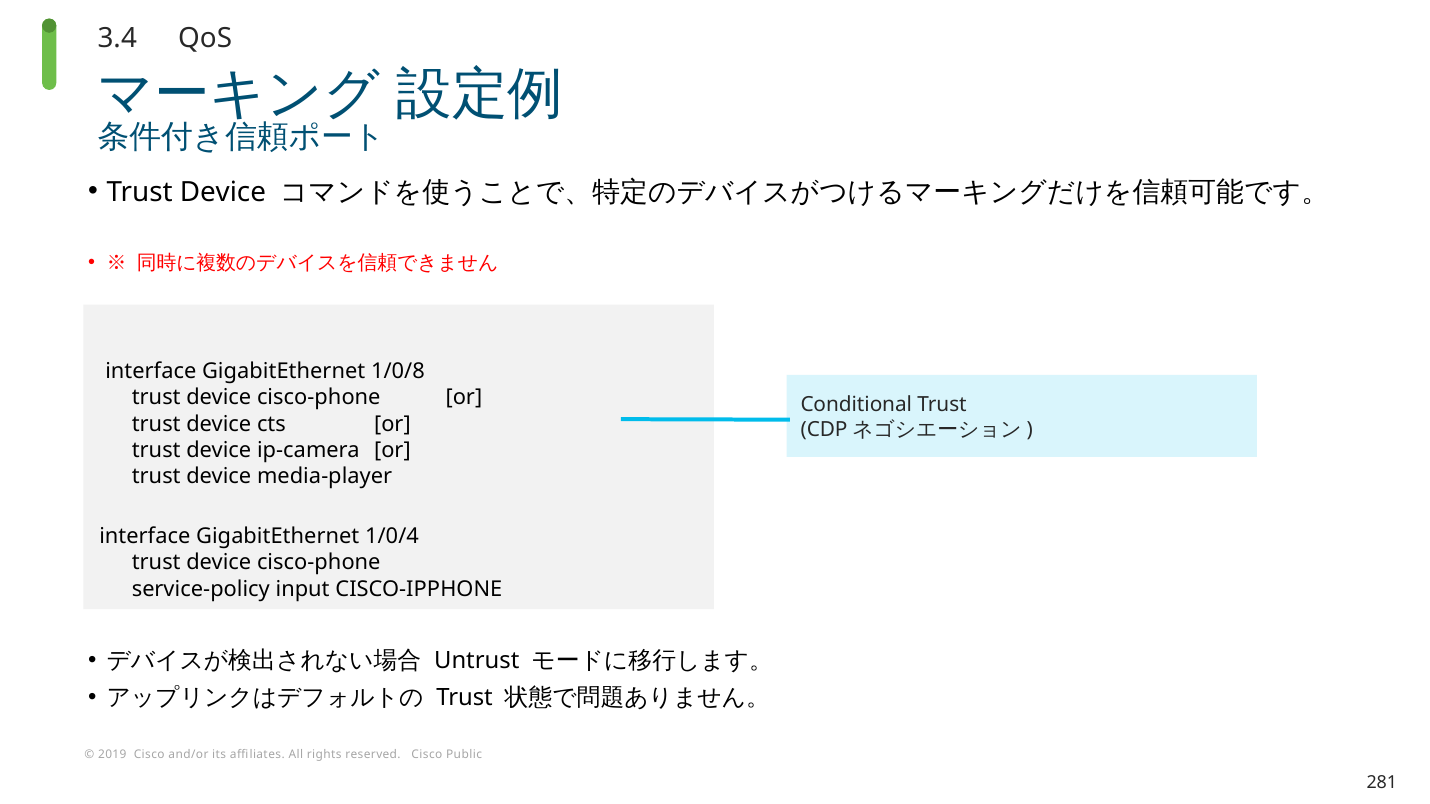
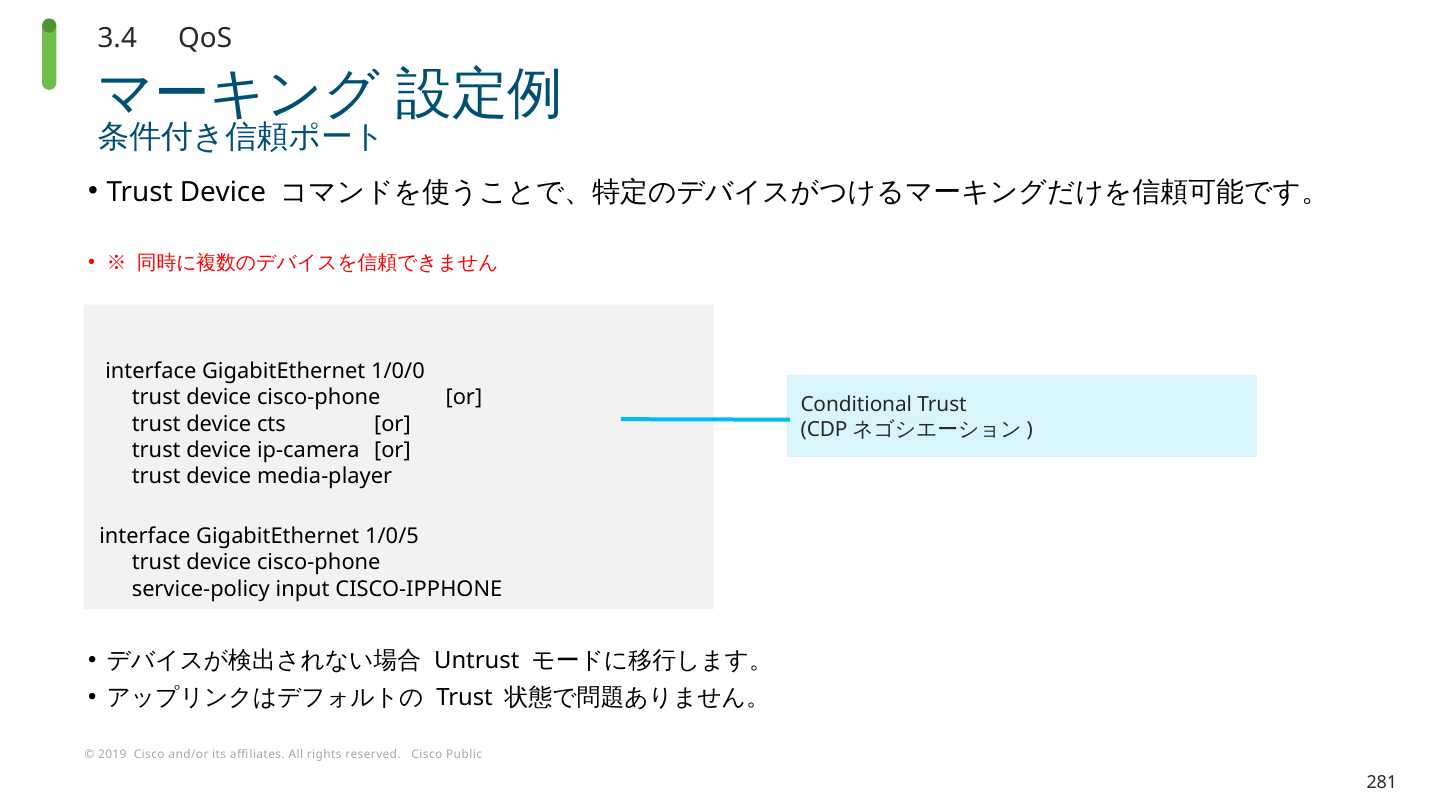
1/0/8: 1/0/8 -> 1/0/0 (398, 372)
1/0/4: 1/0/4 -> 1/0/5 (392, 537)
